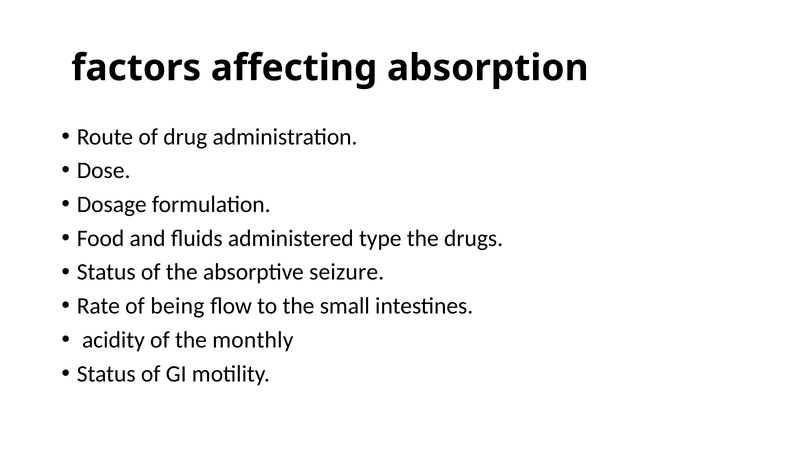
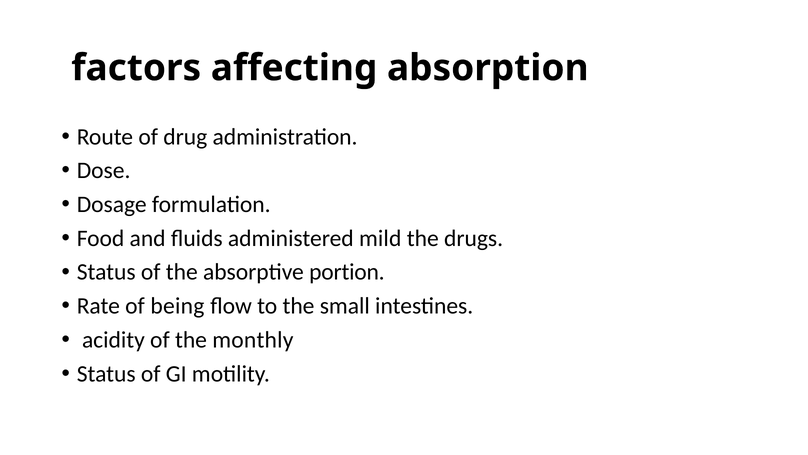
type: type -> mild (380, 238)
seizure: seizure -> portion (347, 272)
